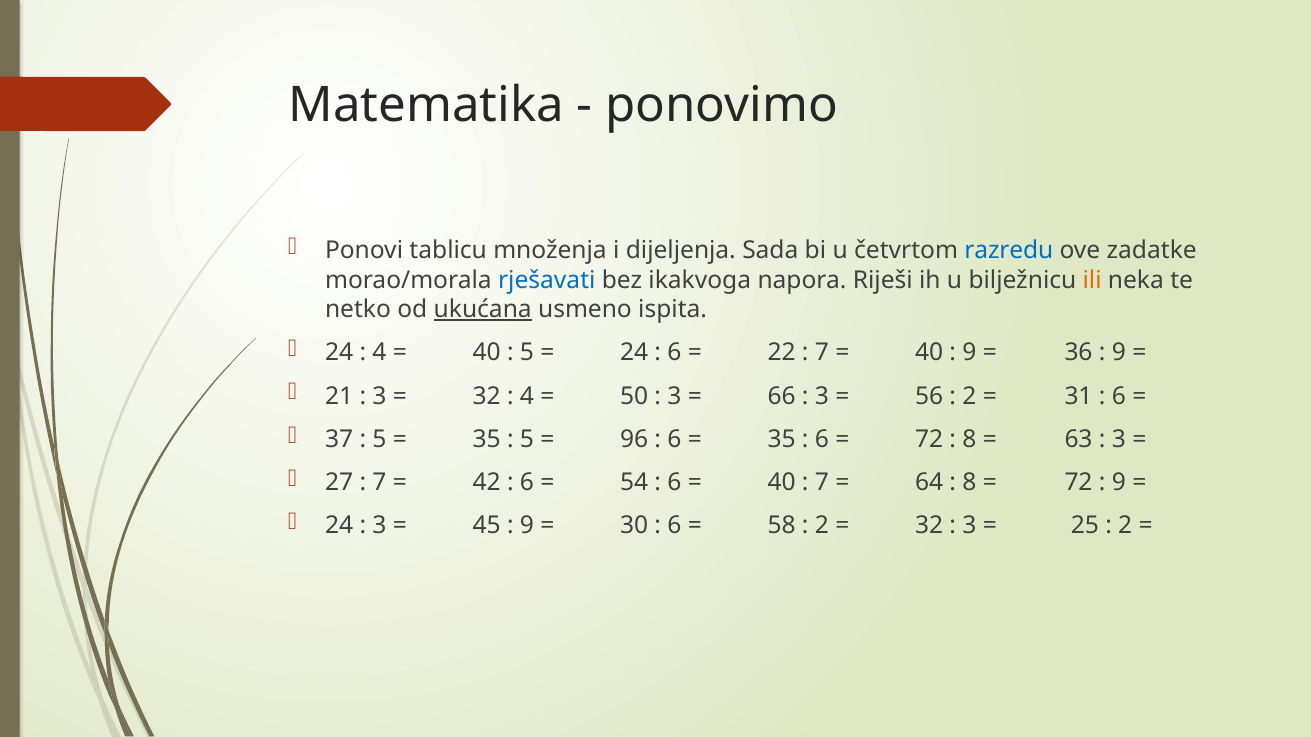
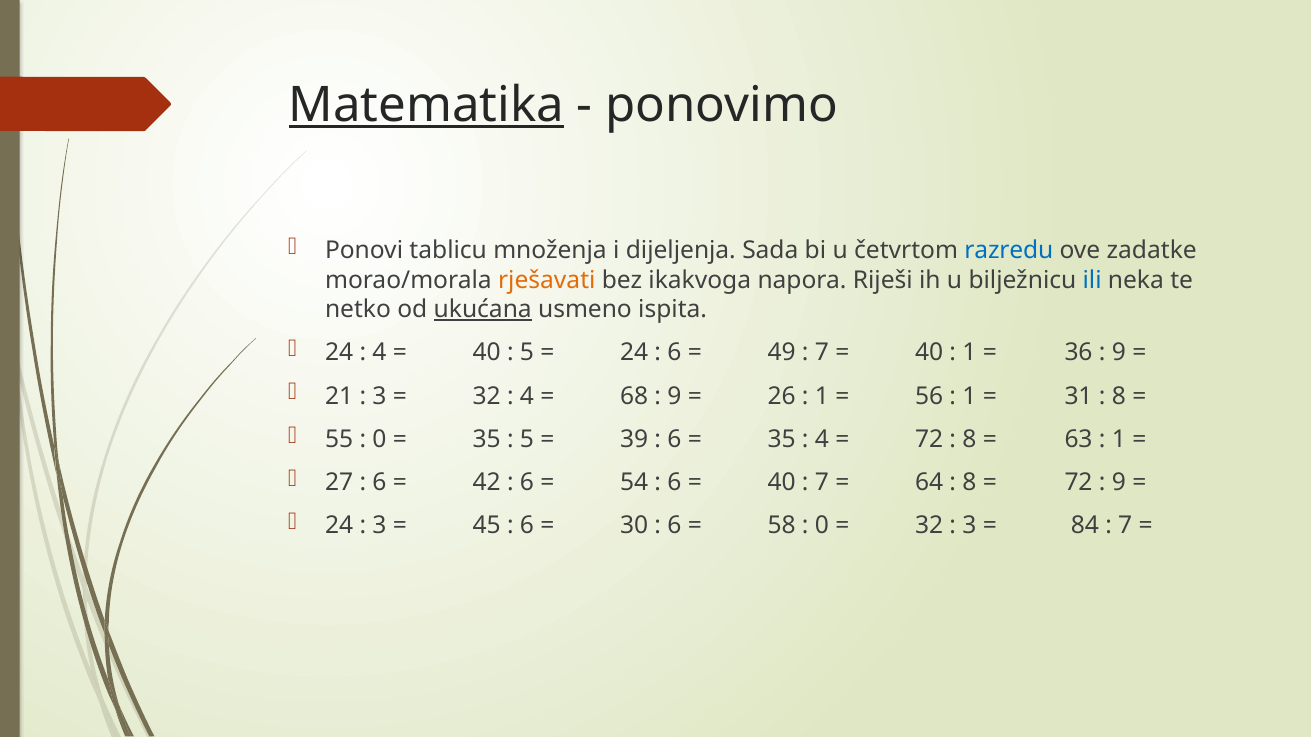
Matematika underline: none -> present (426, 105)
rješavati colour: blue -> orange (547, 280)
ili colour: orange -> blue (1092, 280)
22: 22 -> 49 (782, 353)
9: 9 -> 1 (969, 353)
50: 50 -> 68 (634, 396)
3: 3 -> 9 (674, 396)
66: 66 -> 26 (782, 396)
3: 3 -> 1 (822, 396)
2: 2 -> 1 (969, 396)
6: 6 -> 8 (1119, 396)
37: 37 -> 55 (339, 439)
5: 5 -> 0 (379, 439)
96: 96 -> 39 (634, 439)
6: 6 -> 4 (822, 439)
3: 3 -> 1 (1119, 439)
7: 7 -> 6 (379, 482)
9: 9 -> 6 (527, 526)
2: 2 -> 0 (822, 526)
25: 25 -> 84 (1085, 526)
2: 2 -> 7 (1125, 526)
